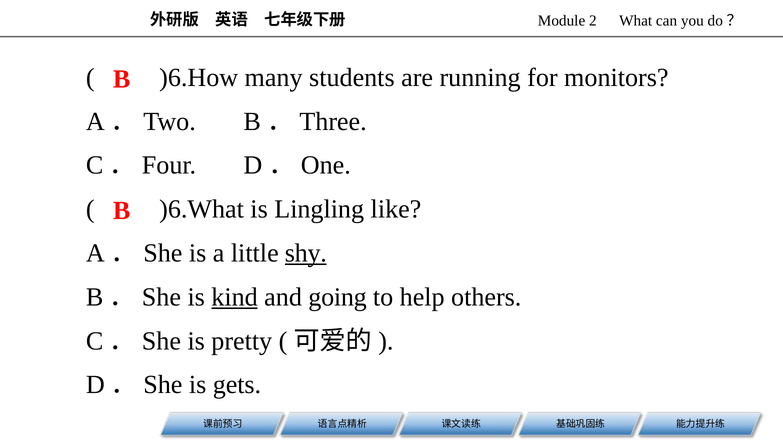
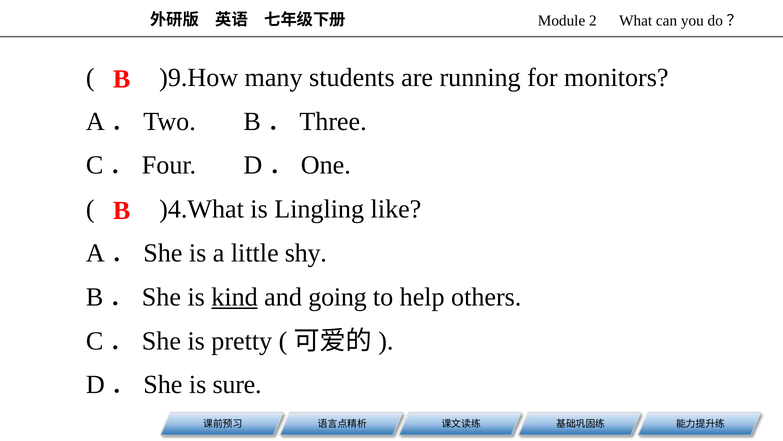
)6.How: )6.How -> )9.How (199, 77)
)6.What: )6.What -> )4.What (202, 209)
shy underline: present -> none (306, 253)
gets: gets -> sure (237, 384)
